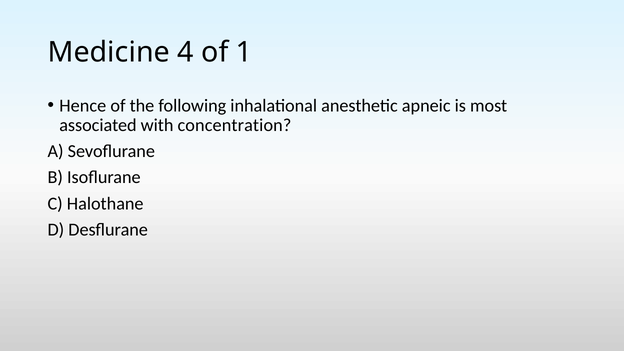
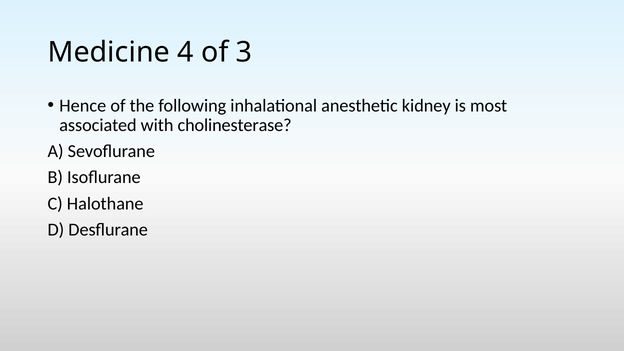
1: 1 -> 3 (244, 52)
apneic: apneic -> kidney (426, 106)
concentration: concentration -> cholinesterase (235, 125)
